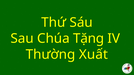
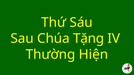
Xuất: Xuất -> Hiện (93, 55)
